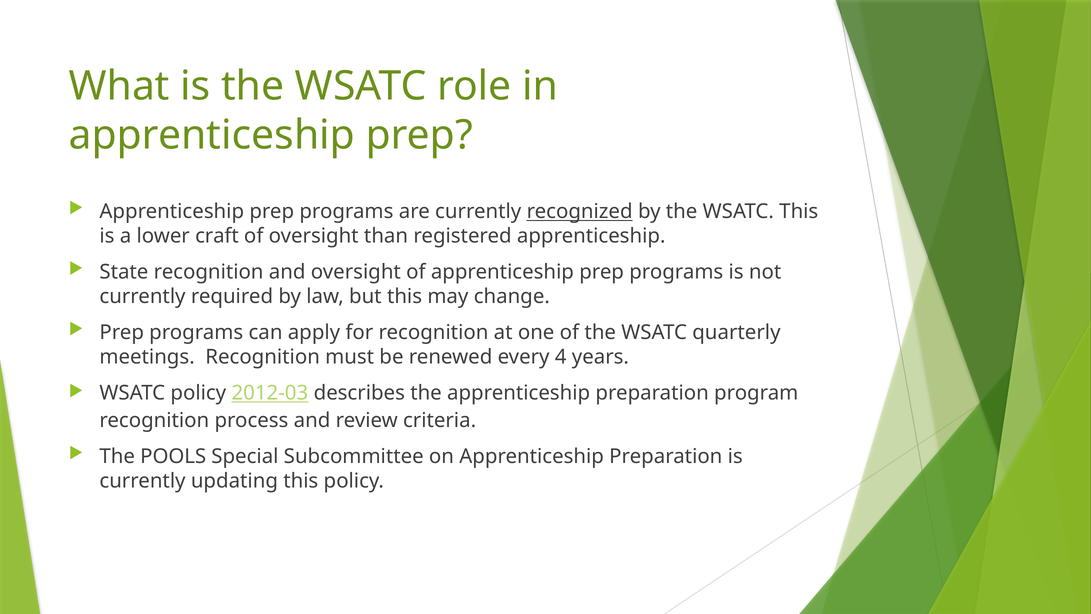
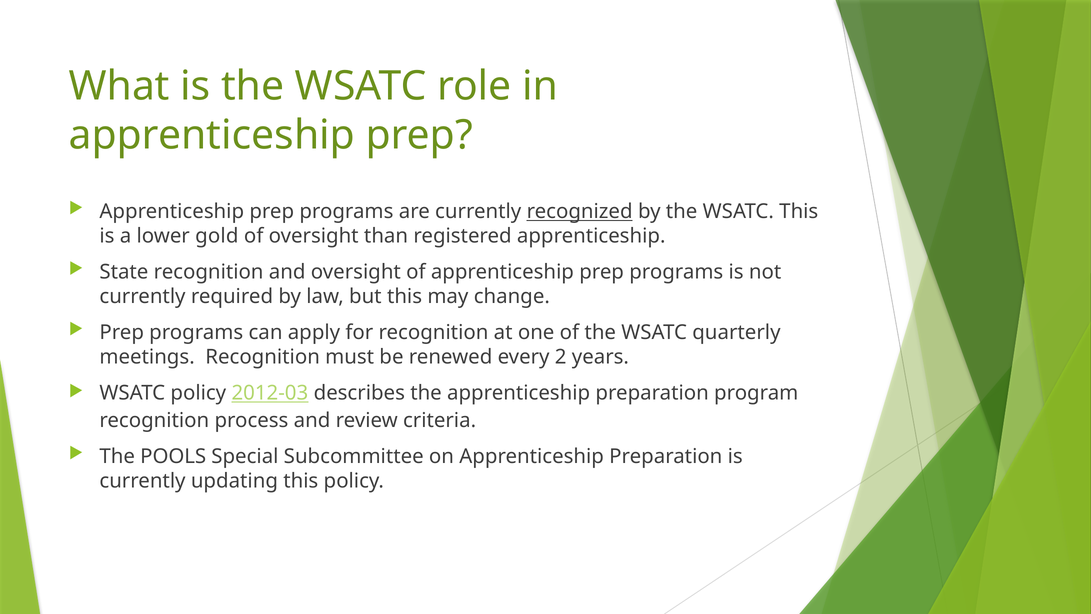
craft: craft -> gold (217, 236)
4: 4 -> 2 (561, 357)
